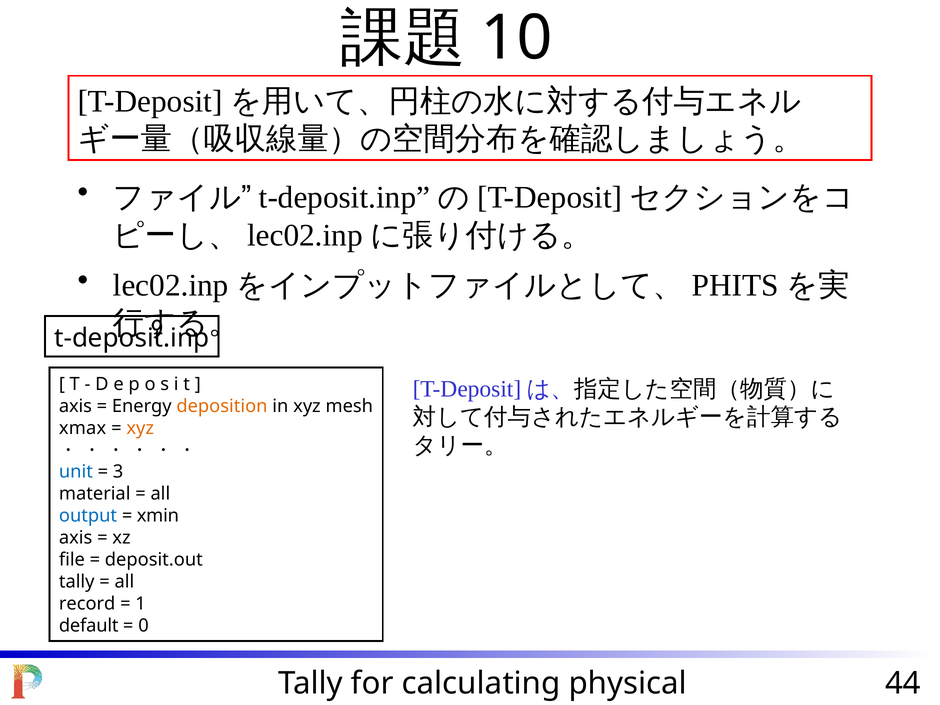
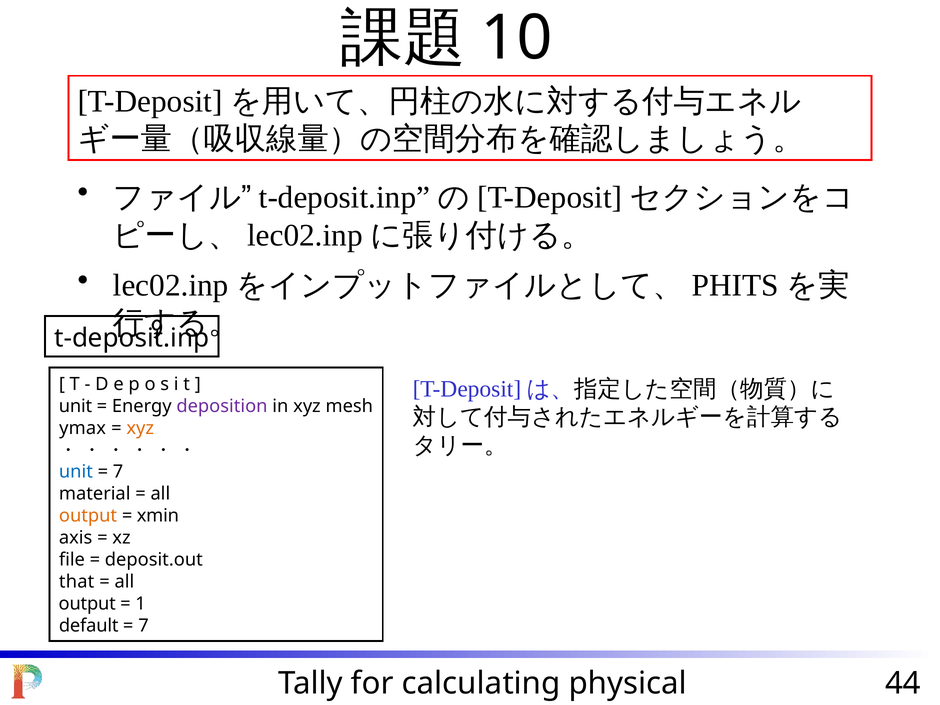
axis: axis -> unit (75, 406)
deposition colour: orange -> purple (222, 406)
xmax: xmax -> ymax (83, 428)
3: 3 -> 7 (118, 472)
output colour: blue -> orange (88, 516)
tally: tally -> that (77, 582)
record: record -> output (87, 604)
0: 0 -> 7 (144, 626)
